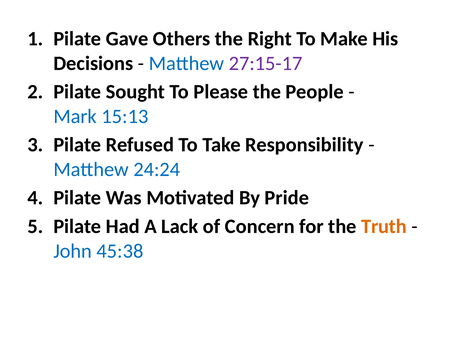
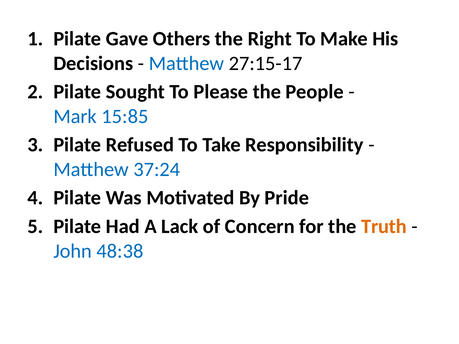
27:15-17 colour: purple -> black (266, 63)
15:13: 15:13 -> 15:85 (125, 116)
24:24: 24:24 -> 37:24 (157, 170)
45:38: 45:38 -> 48:38 (120, 251)
